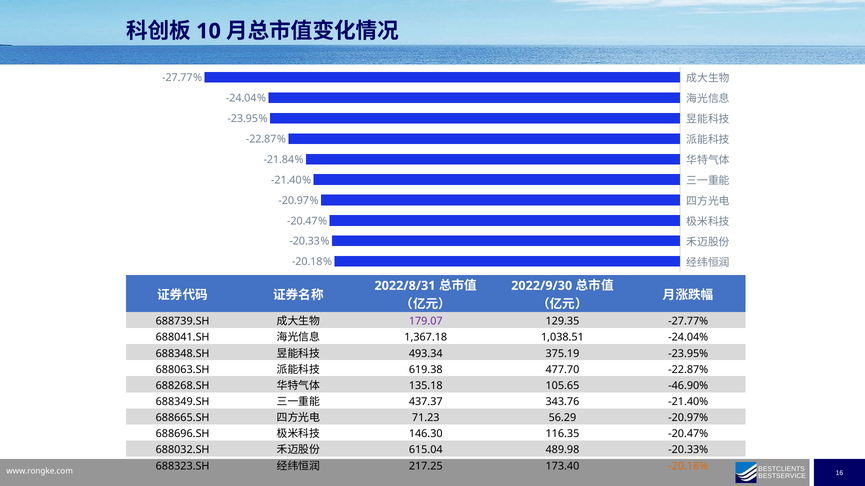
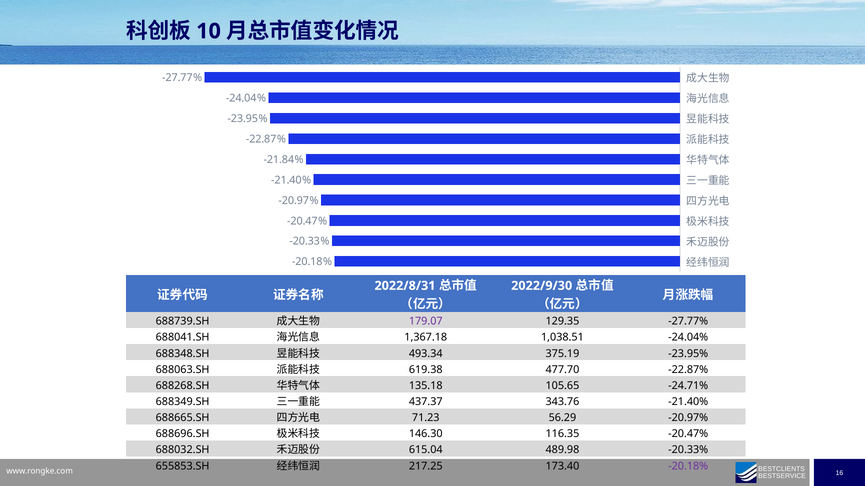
-46.90%: -46.90% -> -24.71% (688, 386)
688323.SH: 688323.SH -> 655853.SH (183, 466)
-20.18% colour: orange -> purple (688, 466)
